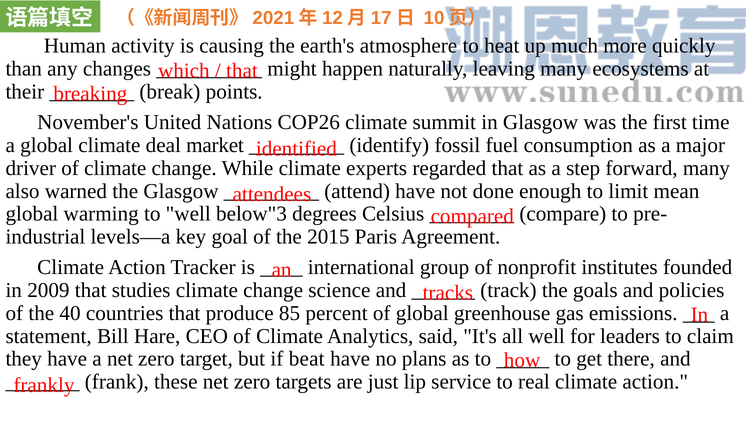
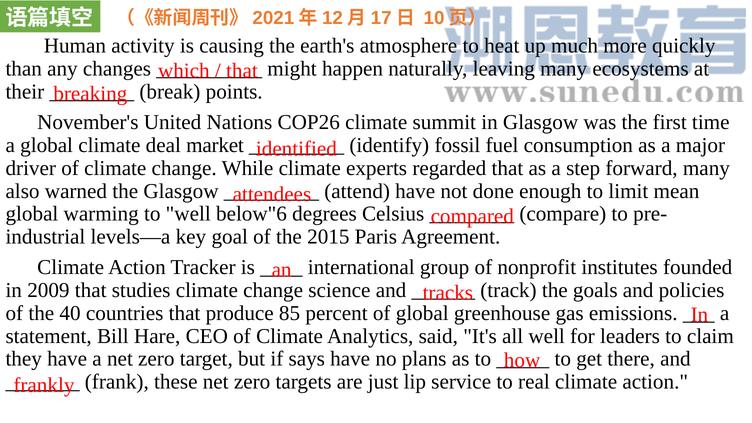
below"3: below"3 -> below"6 (251, 214)
beat: beat -> says (307, 359)
